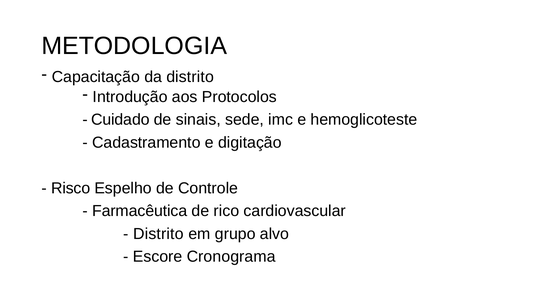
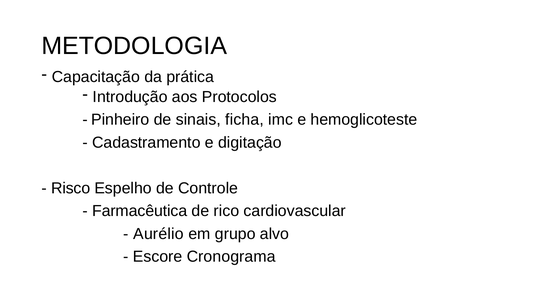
da distrito: distrito -> prática (190, 77)
Cuidado: Cuidado -> Pinheiro (120, 119)
sede: sede -> ficha (245, 119)
Distrito: Distrito -> Aurélio (158, 234)
